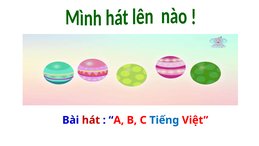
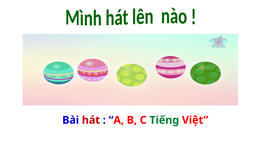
Tiếng colour: blue -> green (164, 120)
